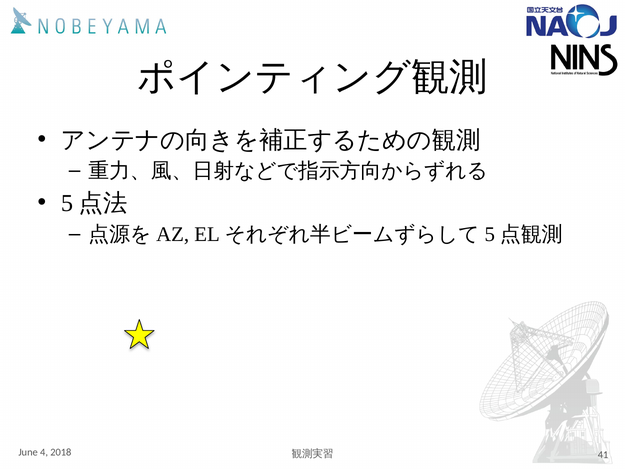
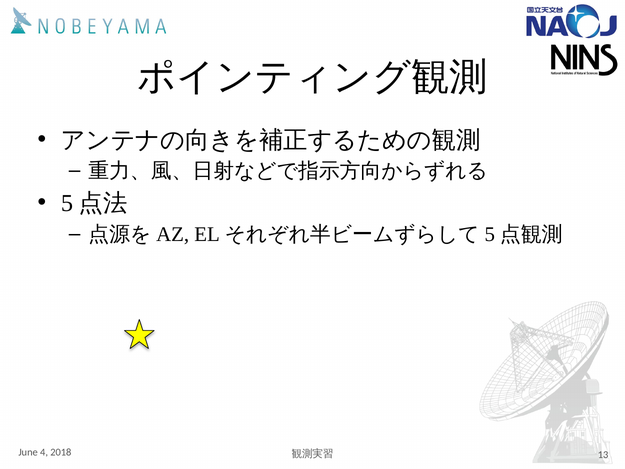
41: 41 -> 13 (603, 454)
